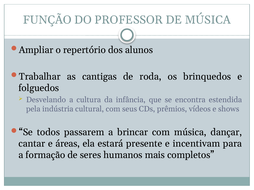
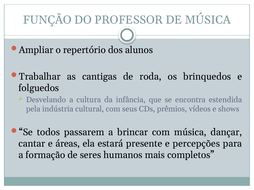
incentivam: incentivam -> percepções (196, 144)
